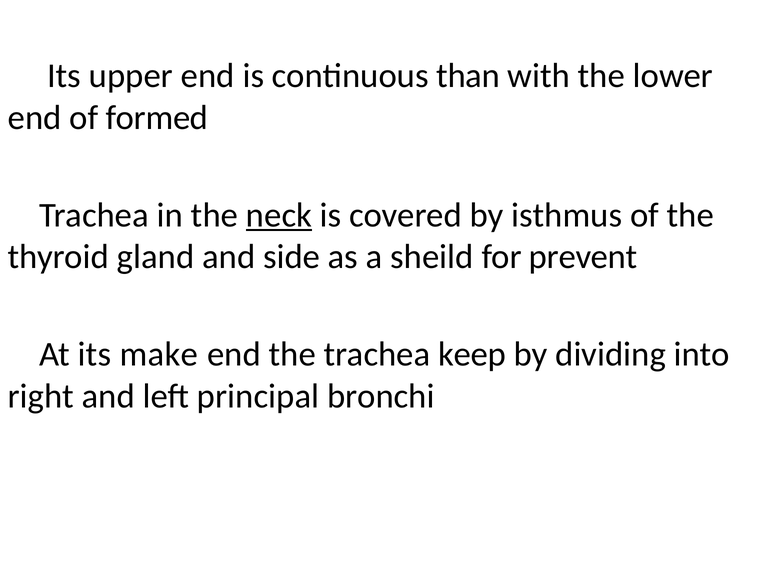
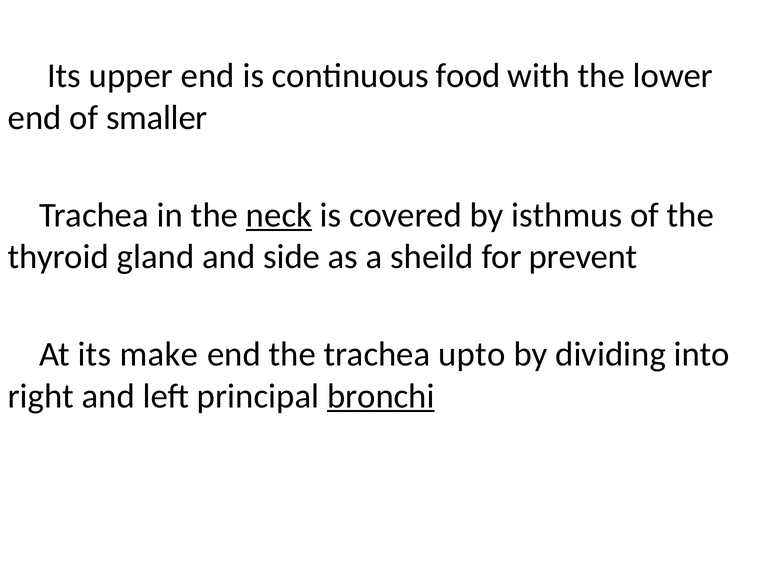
than: than -> food (468, 76)
formed: formed -> smaller (157, 118)
keep: keep -> upto (472, 354)
bronchi underline: none -> present (381, 396)
